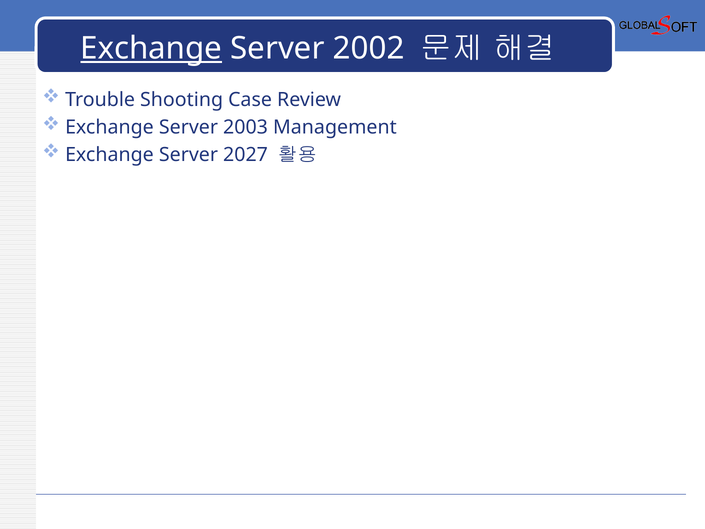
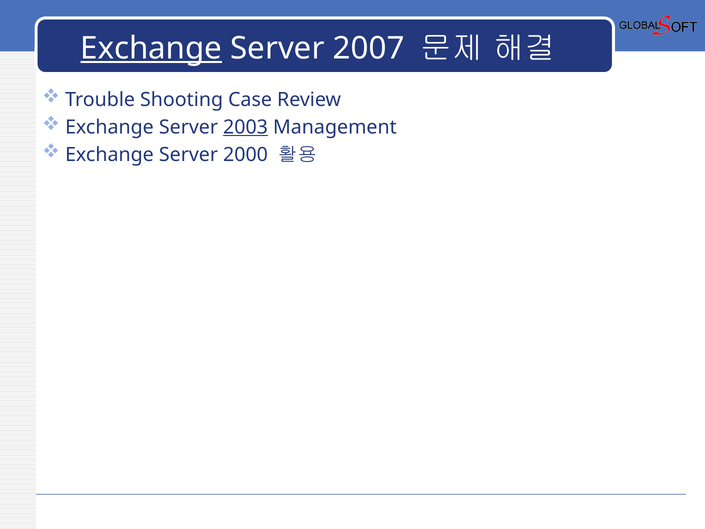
2002: 2002 -> 2007 (369, 48)
2003 underline: none -> present (246, 127)
2027: 2027 -> 2000 (246, 154)
